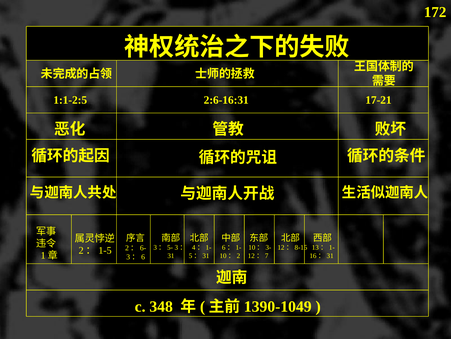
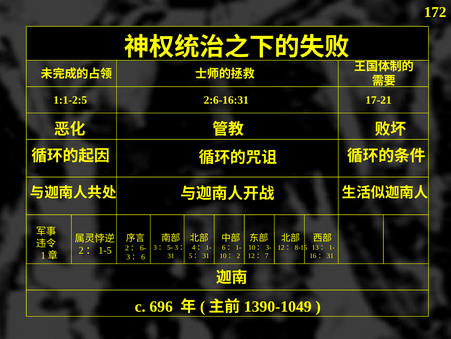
348: 348 -> 696 (161, 306)
